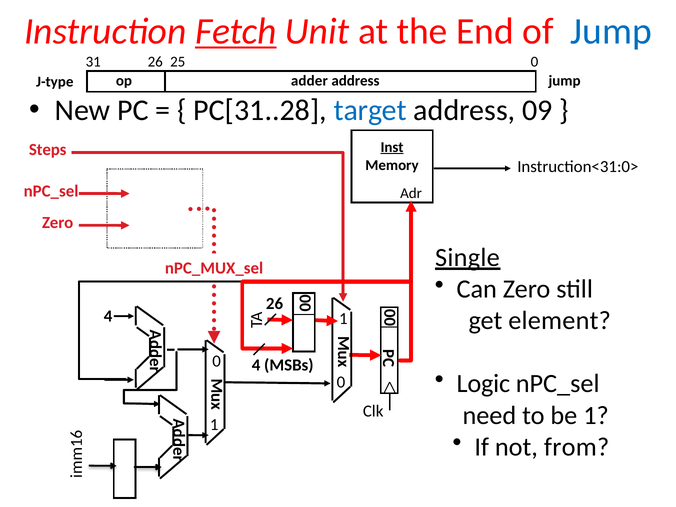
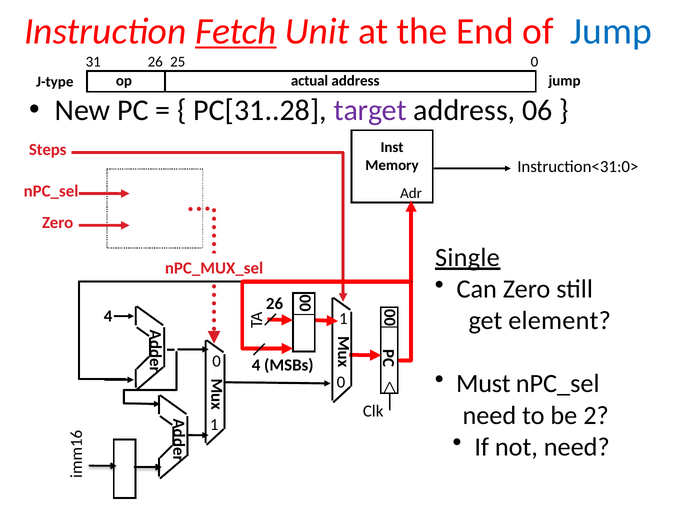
adder: adder -> actual (310, 81)
target colour: blue -> purple (370, 110)
09: 09 -> 06 (537, 110)
Inst underline: present -> none (392, 147)
Logic: Logic -> Must (483, 384)
be 1: 1 -> 2 (596, 415)
not from: from -> need (577, 447)
